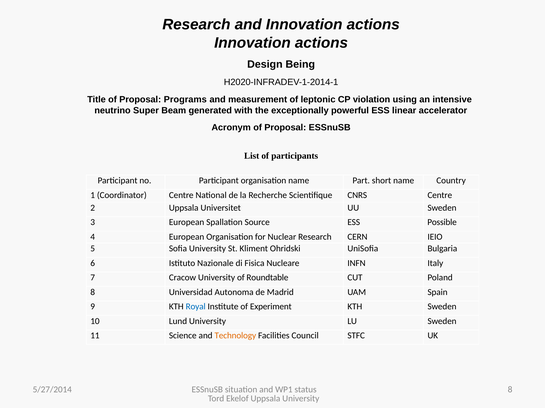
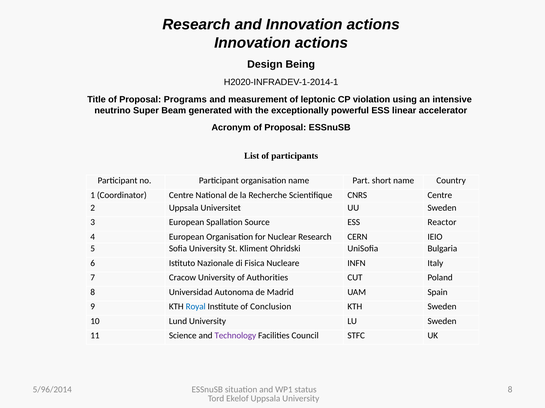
Possible: Possible -> Reactor (442, 223)
Roundtable: Roundtable -> Authorities (267, 278)
Experiment: Experiment -> Conclusion (271, 307)
Technology colour: orange -> purple (235, 336)
5/27/2014: 5/27/2014 -> 5/96/2014 (52, 390)
